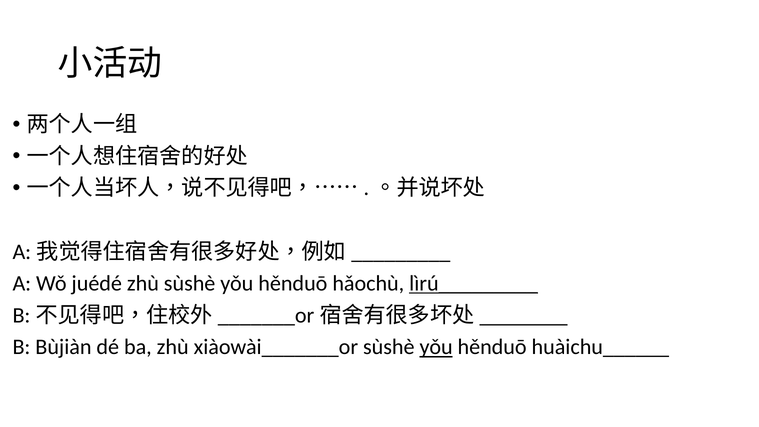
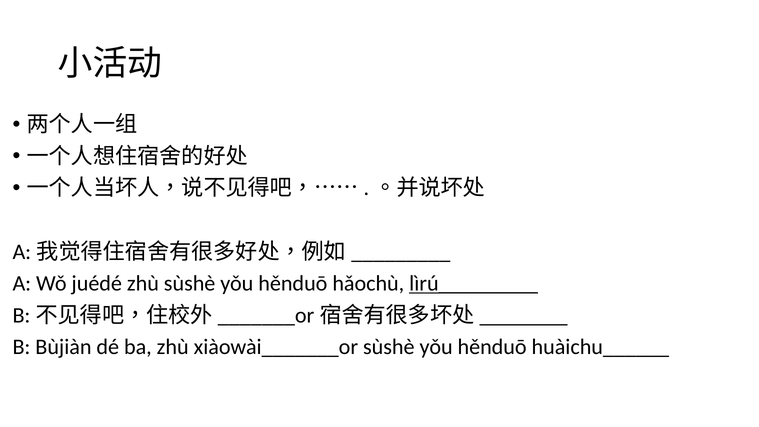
yǒu underline: present -> none (436, 347)
